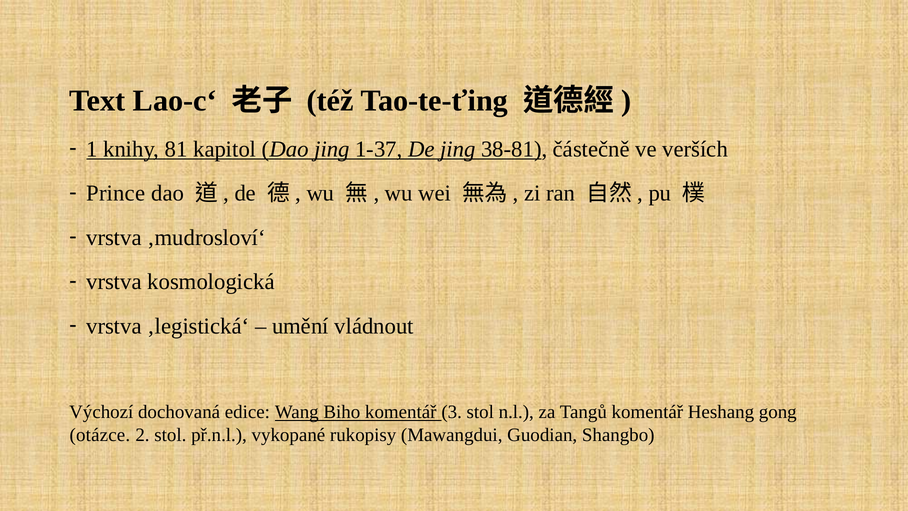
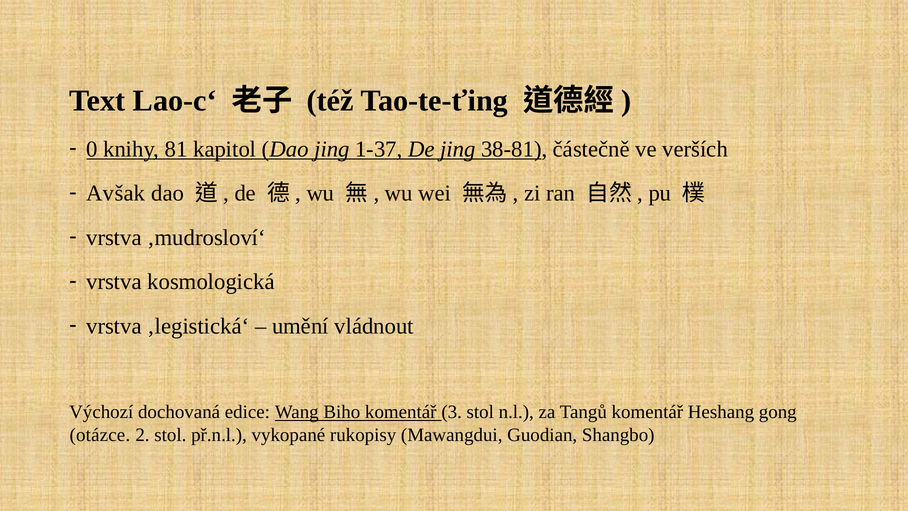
1: 1 -> 0 (92, 149)
Prince: Prince -> Avšak (116, 193)
